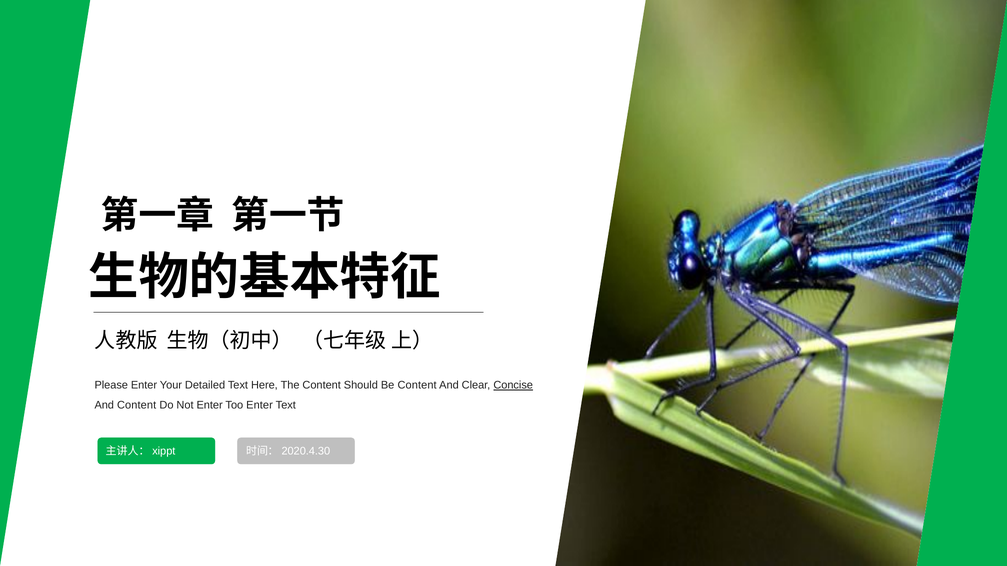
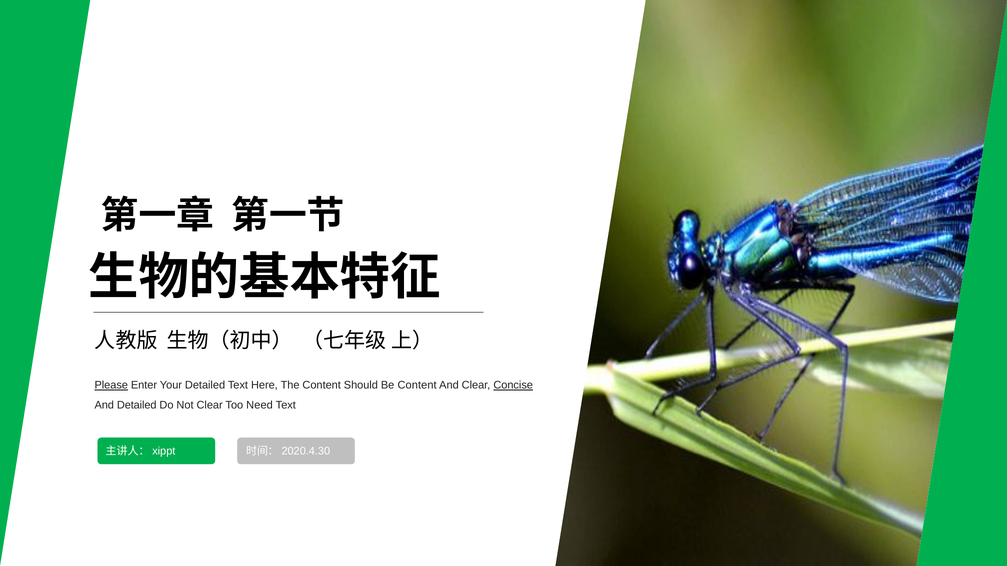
Please underline: none -> present (111, 385)
And Content: Content -> Detailed (137, 405)
Not Enter: Enter -> Clear (210, 405)
Too Enter: Enter -> Need (260, 405)
